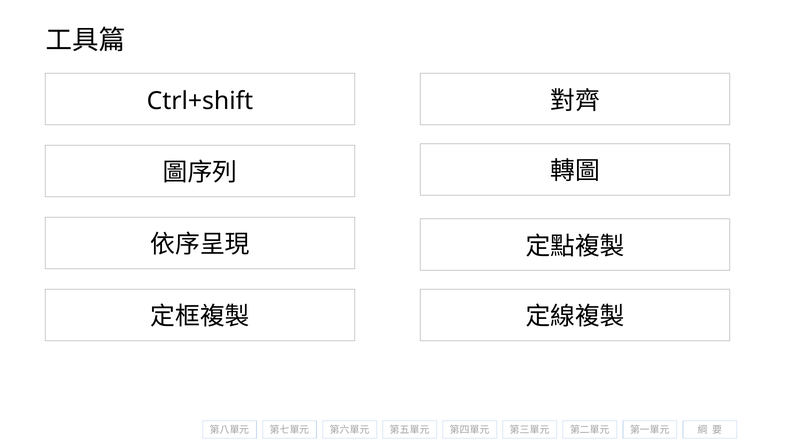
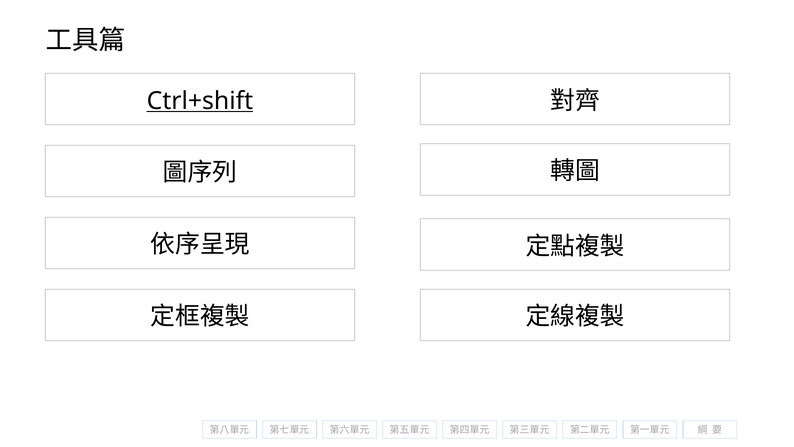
Ctrl+shift underline: none -> present (200, 101)
